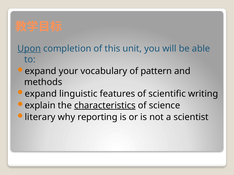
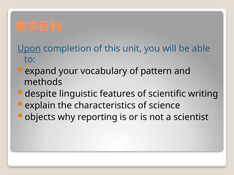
expand: expand -> despite (41, 94)
characteristics underline: present -> none (105, 106)
literary: literary -> objects (40, 117)
